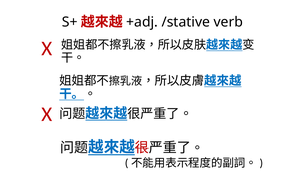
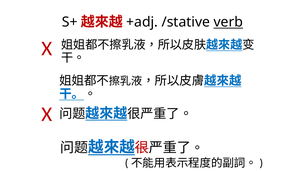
verb underline: none -> present (228, 22)
